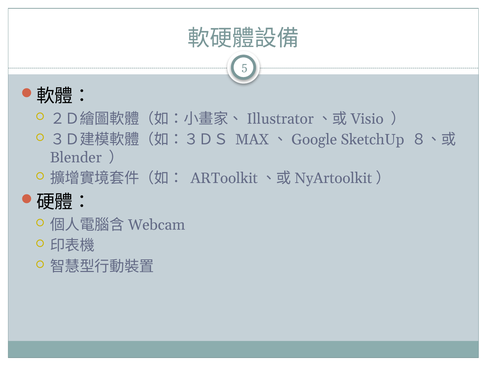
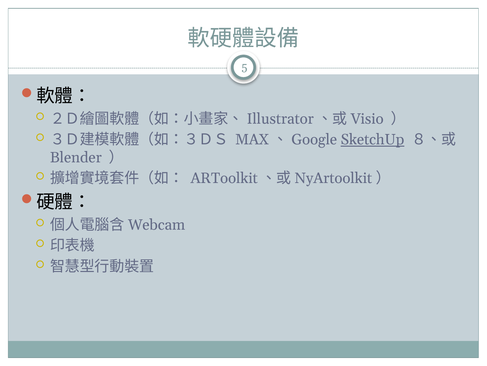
SketchUp underline: none -> present (373, 139)
